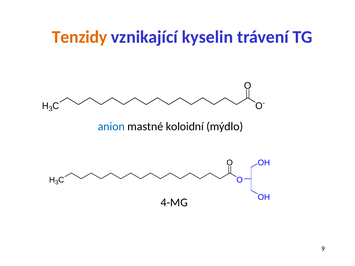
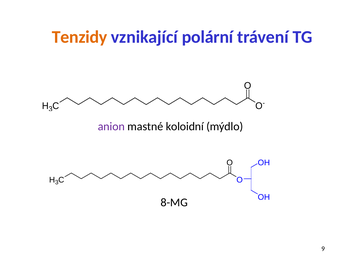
kyselin: kyselin -> polární (208, 37)
anion colour: blue -> purple (111, 126)
4-MG: 4-MG -> 8-MG (174, 203)
